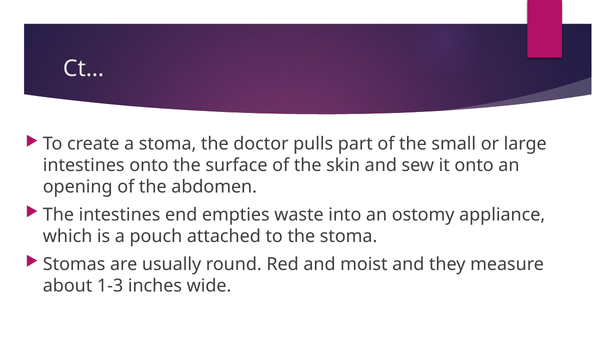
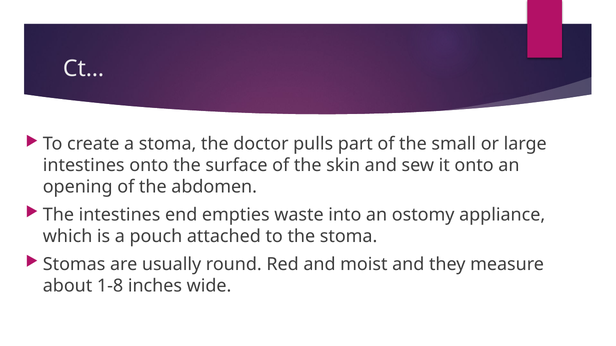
1-3: 1-3 -> 1-8 (110, 286)
